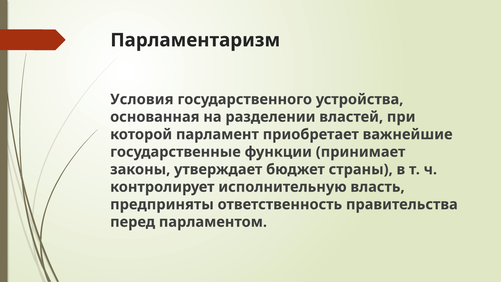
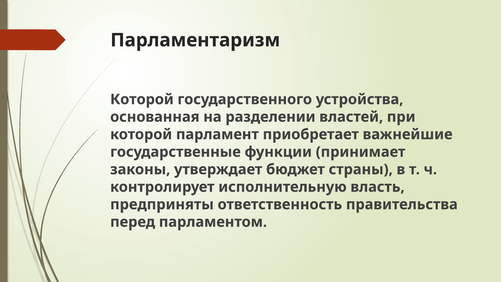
Условия: Условия -> Которой (142, 99)
